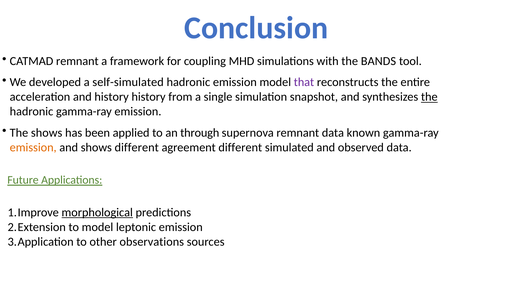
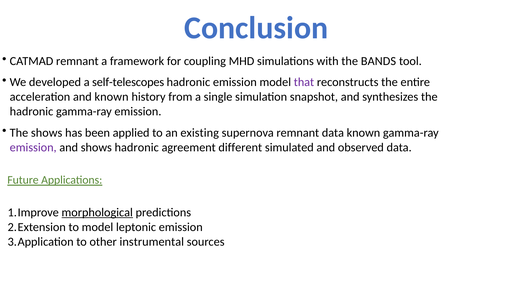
self-simulated: self-simulated -> self-telescopes (128, 82)
and history: history -> known (112, 97)
the underline: present -> none (429, 97)
through: through -> existing (200, 133)
emission colour: orange -> purple (33, 147)
shows different: different -> hadronic (137, 147)
observations: observations -> instrumental (152, 242)
